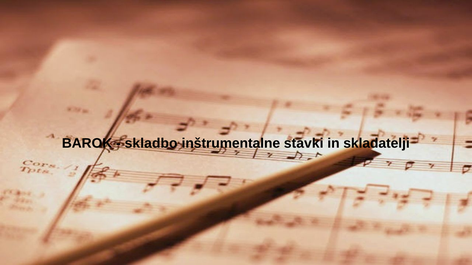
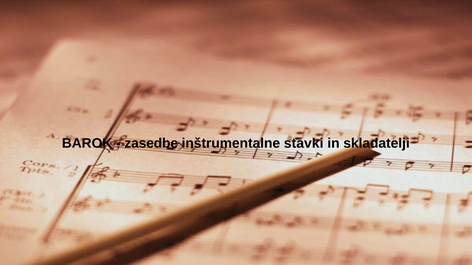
skladbo: skladbo -> zasedbe (151, 144)
